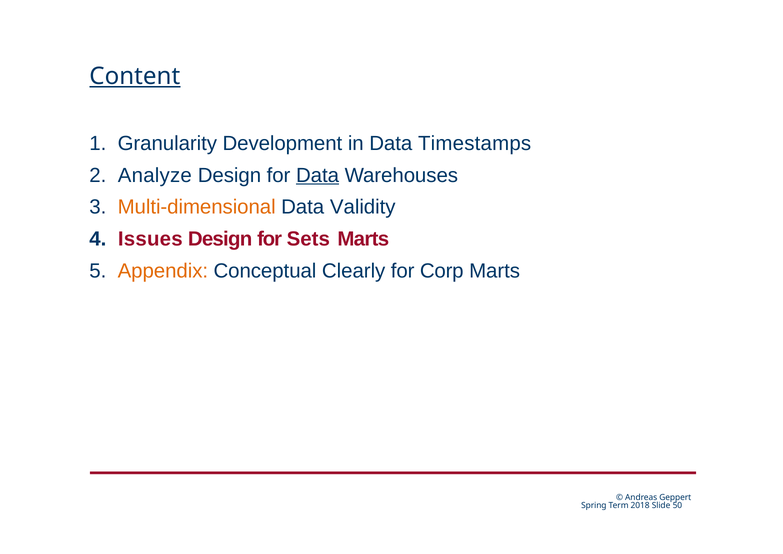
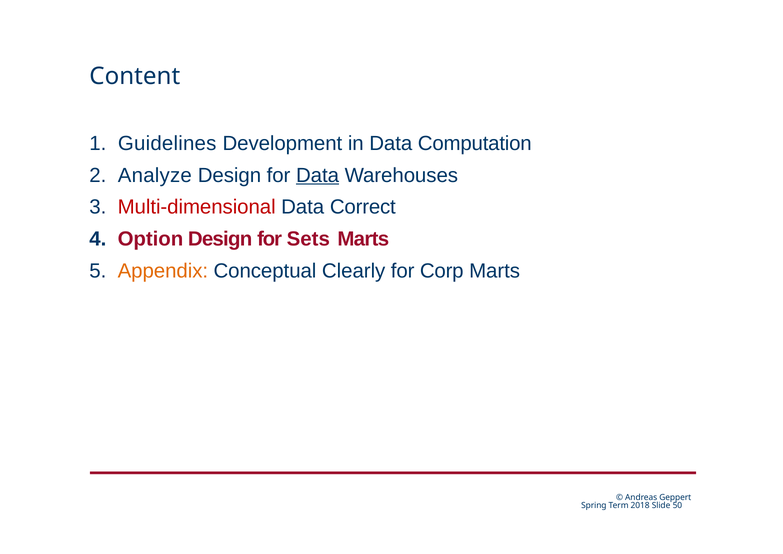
Content underline: present -> none (135, 76)
Granularity: Granularity -> Guidelines (167, 143)
Timestamps: Timestamps -> Computation (475, 143)
Multi-dimensional colour: orange -> red (197, 207)
Validity: Validity -> Correct (363, 207)
Issues: Issues -> Option (150, 239)
